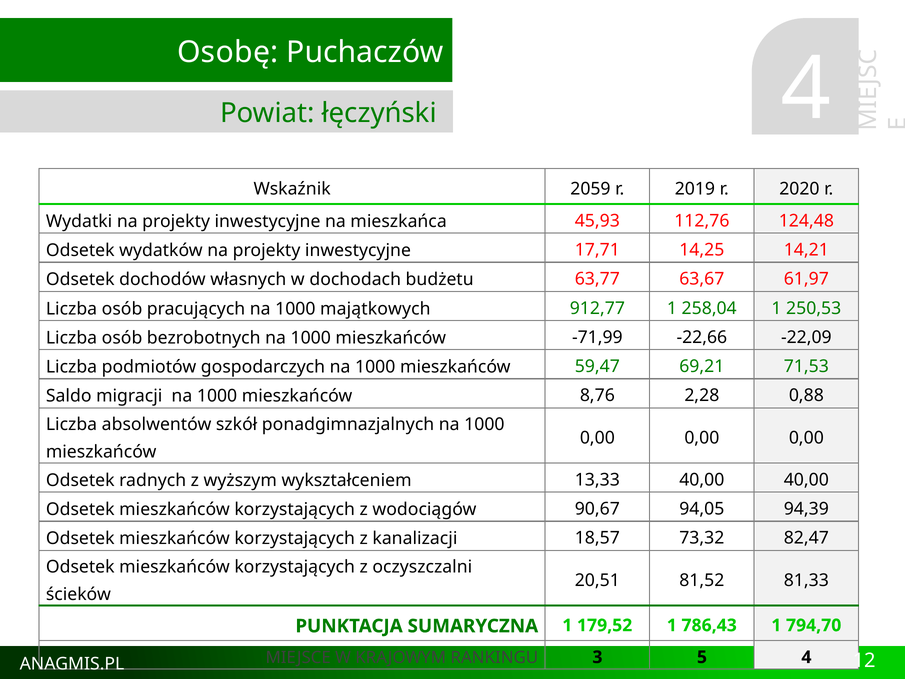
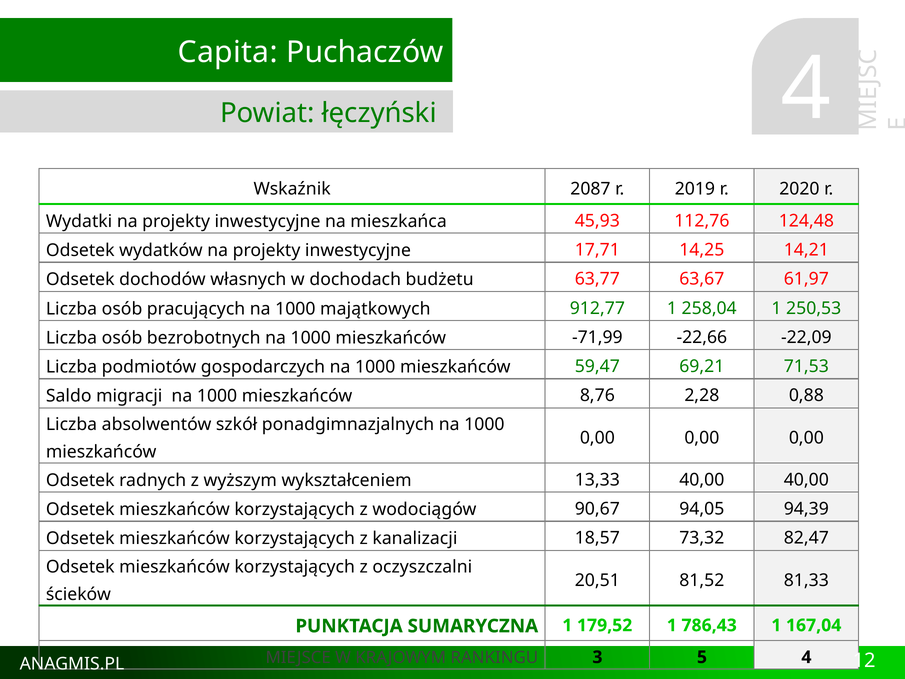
Osobę: Osobę -> Capita (228, 52)
2059: 2059 -> 2087 (590, 189)
794,70: 794,70 -> 167,04 (814, 625)
